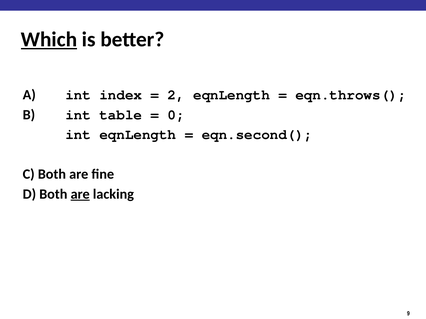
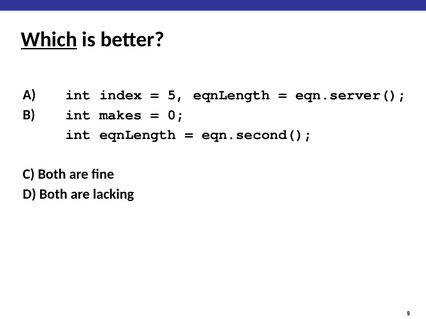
2: 2 -> 5 (176, 95)
eqn.throws(: eqn.throws( -> eqn.server( (351, 95)
table: table -> makes (121, 115)
are underline: present -> none (80, 194)
